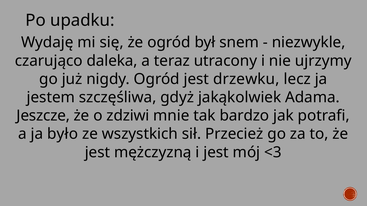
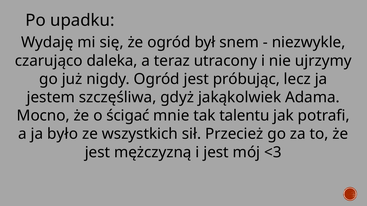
drzewku: drzewku -> próbując (246, 79)
Jeszcze: Jeszcze -> Mocno (43, 116)
zdziwi: zdziwi -> ścigać (128, 116)
bardzo: bardzo -> talentu (244, 116)
